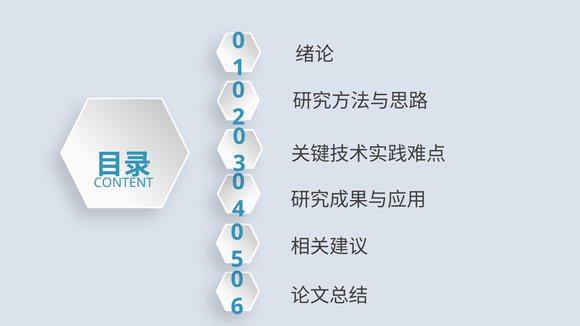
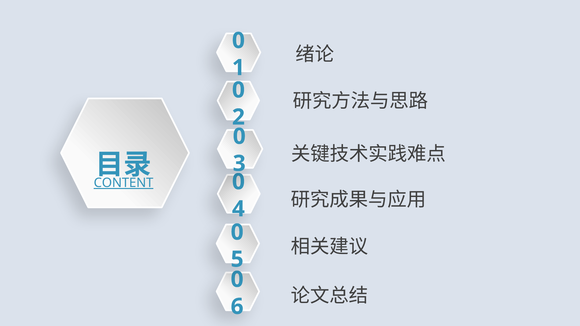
CONTENT underline: none -> present (124, 183)
